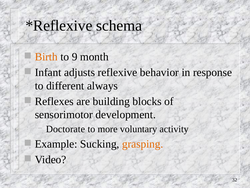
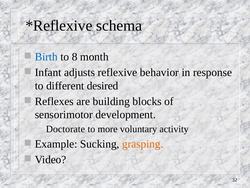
Birth colour: orange -> blue (46, 57)
9: 9 -> 8 (75, 57)
always: always -> desired (103, 86)
